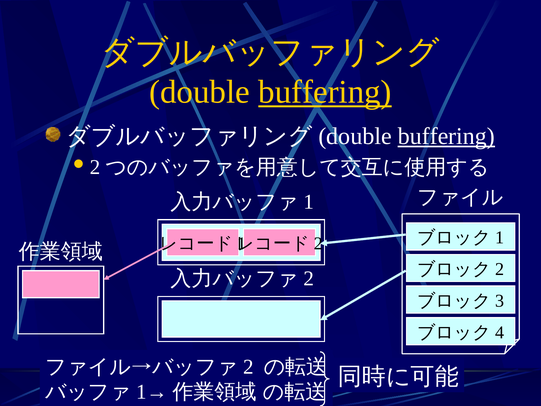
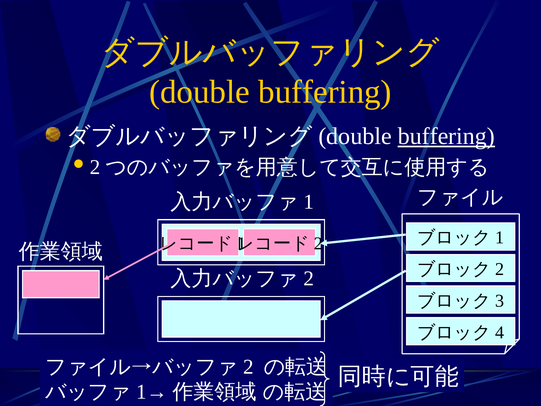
buffering underline: present -> none (325, 92)
